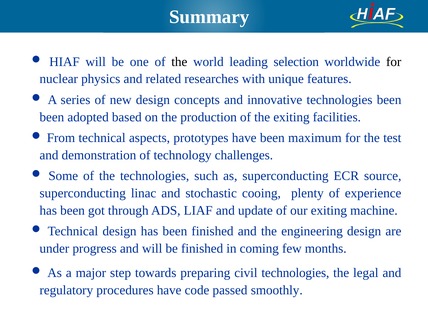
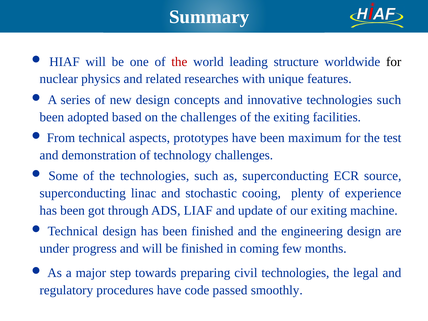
the colour: black -> red (179, 62)
selection: selection -> structure (296, 62)
innovative technologies been: been -> such (389, 100)
the production: production -> challenges (209, 117)
